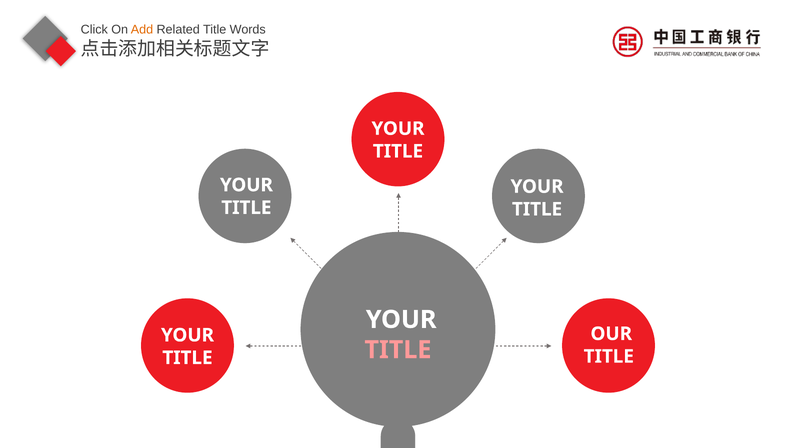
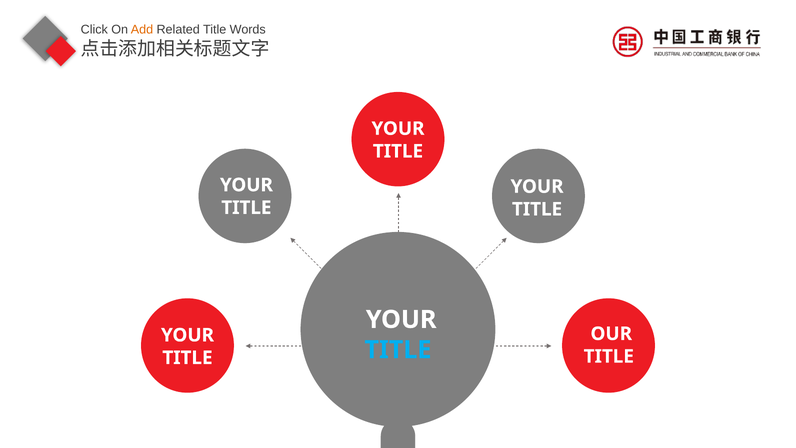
TITLE colour: pink -> light blue (398, 350)
